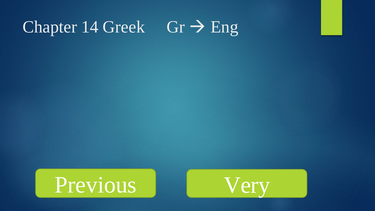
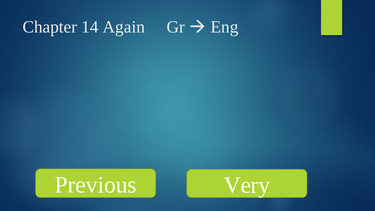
Greek: Greek -> Again (124, 27)
